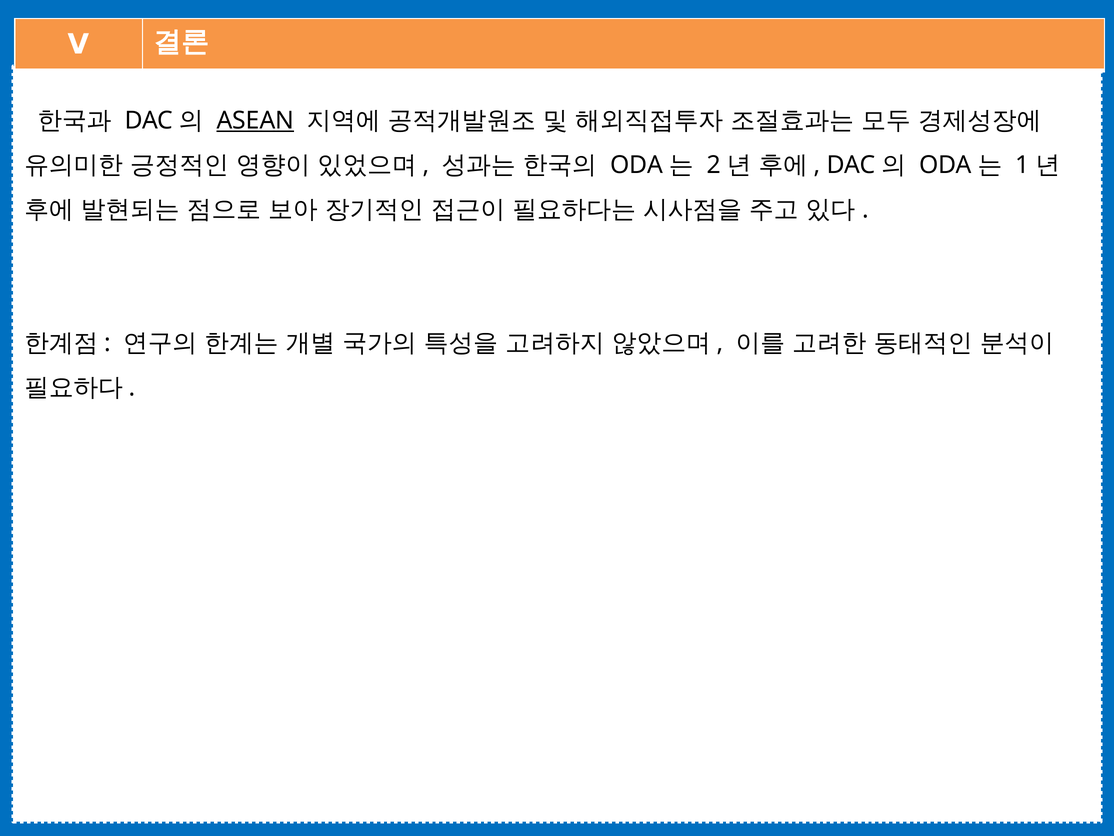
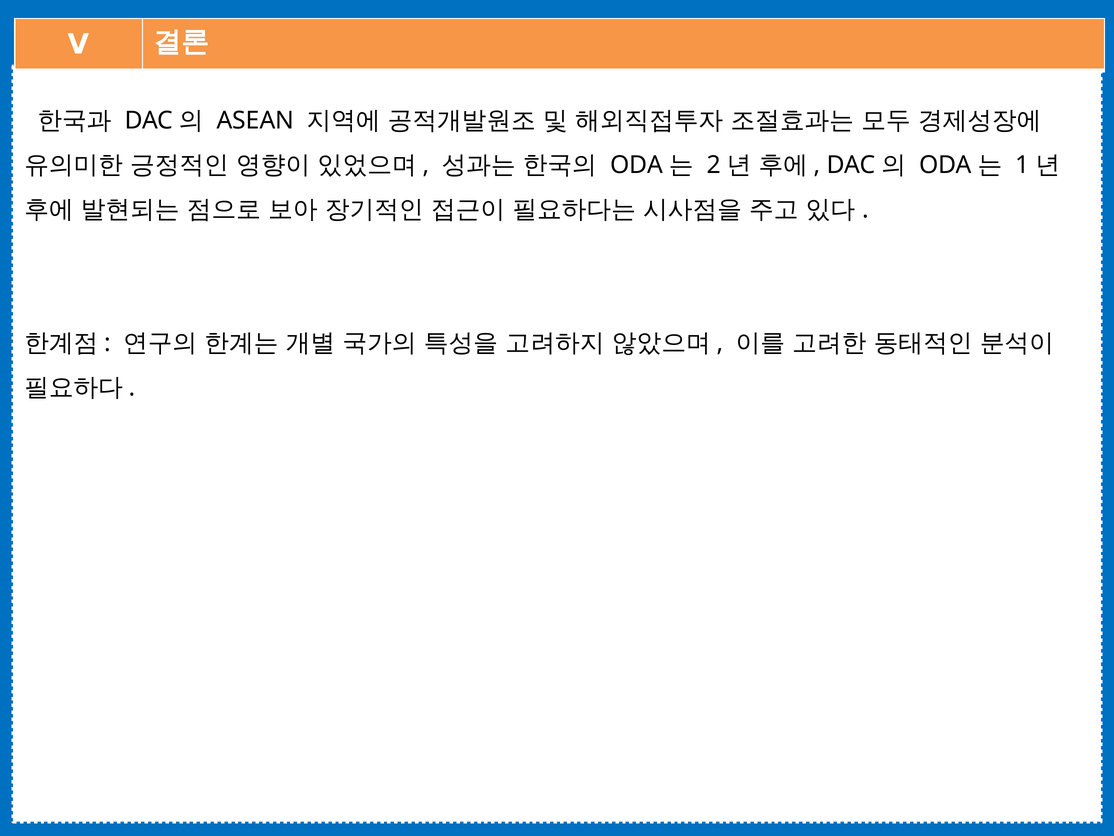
ASEAN underline: present -> none (255, 120)
